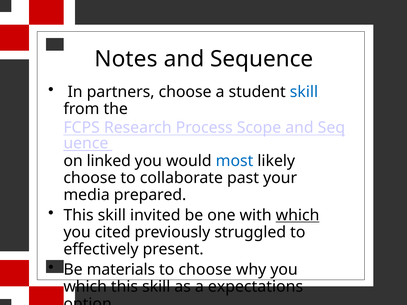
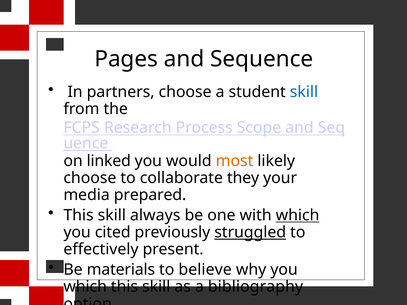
Notes: Notes -> Pages (126, 59)
most colour: blue -> orange (235, 161)
past: past -> they (243, 178)
invited: invited -> always (155, 215)
struggled underline: none -> present (250, 232)
to choose: choose -> believe (205, 270)
expectations: expectations -> bibliography (255, 287)
